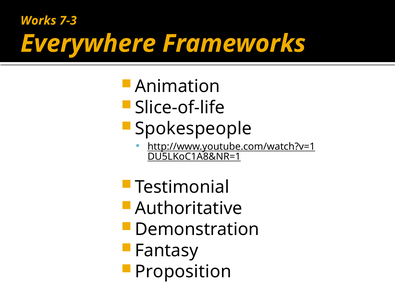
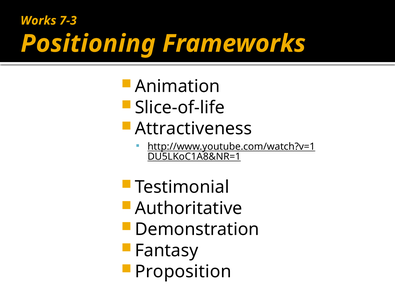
Everywhere: Everywhere -> Positioning (88, 44)
Spokespeople: Spokespeople -> Attractiveness (193, 128)
